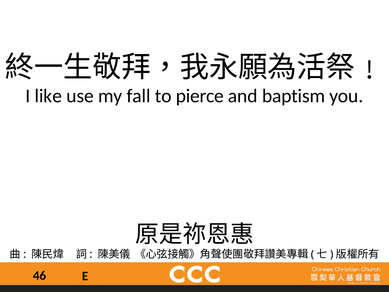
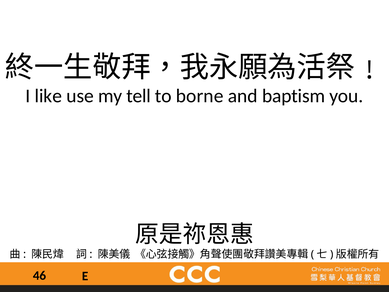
fall: fall -> tell (139, 96)
pierce: pierce -> borne (200, 96)
